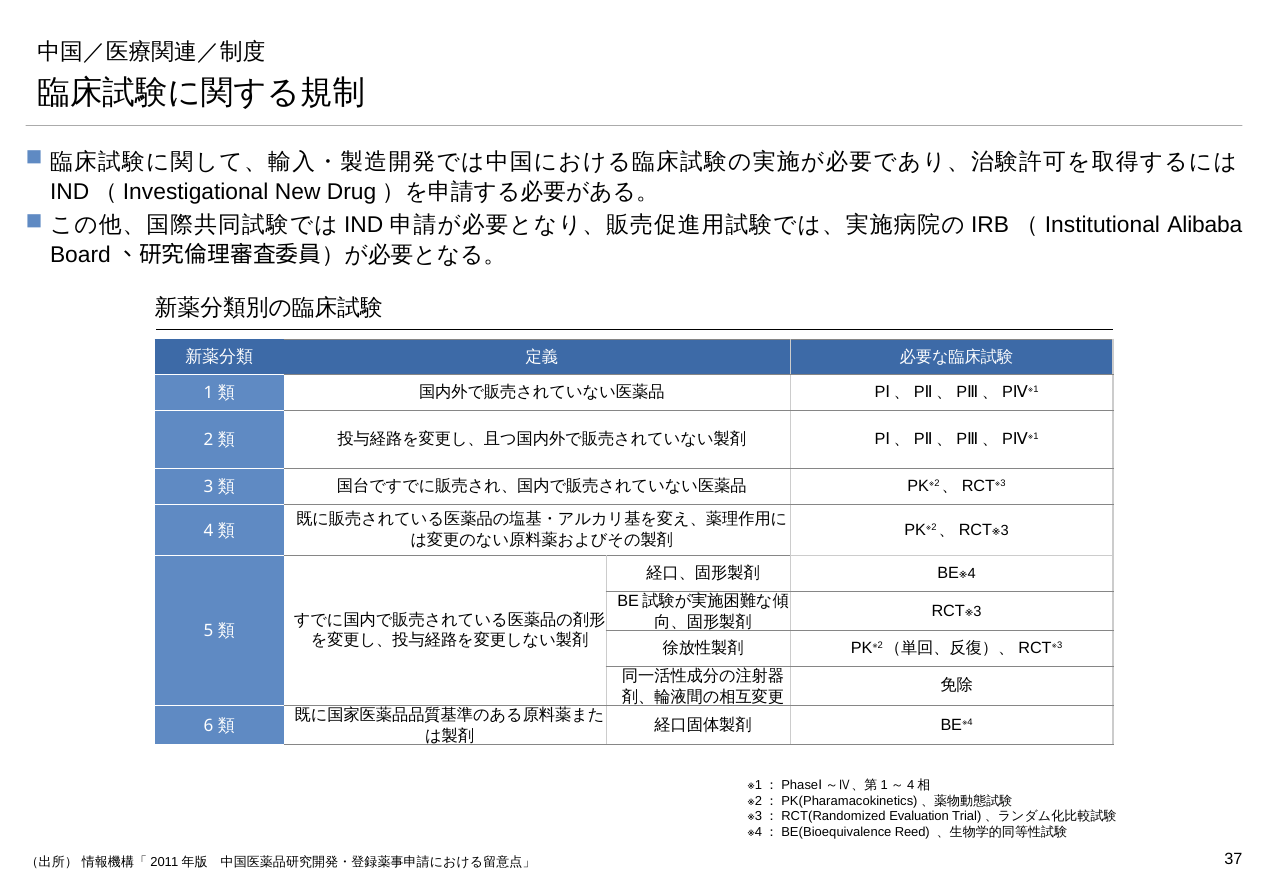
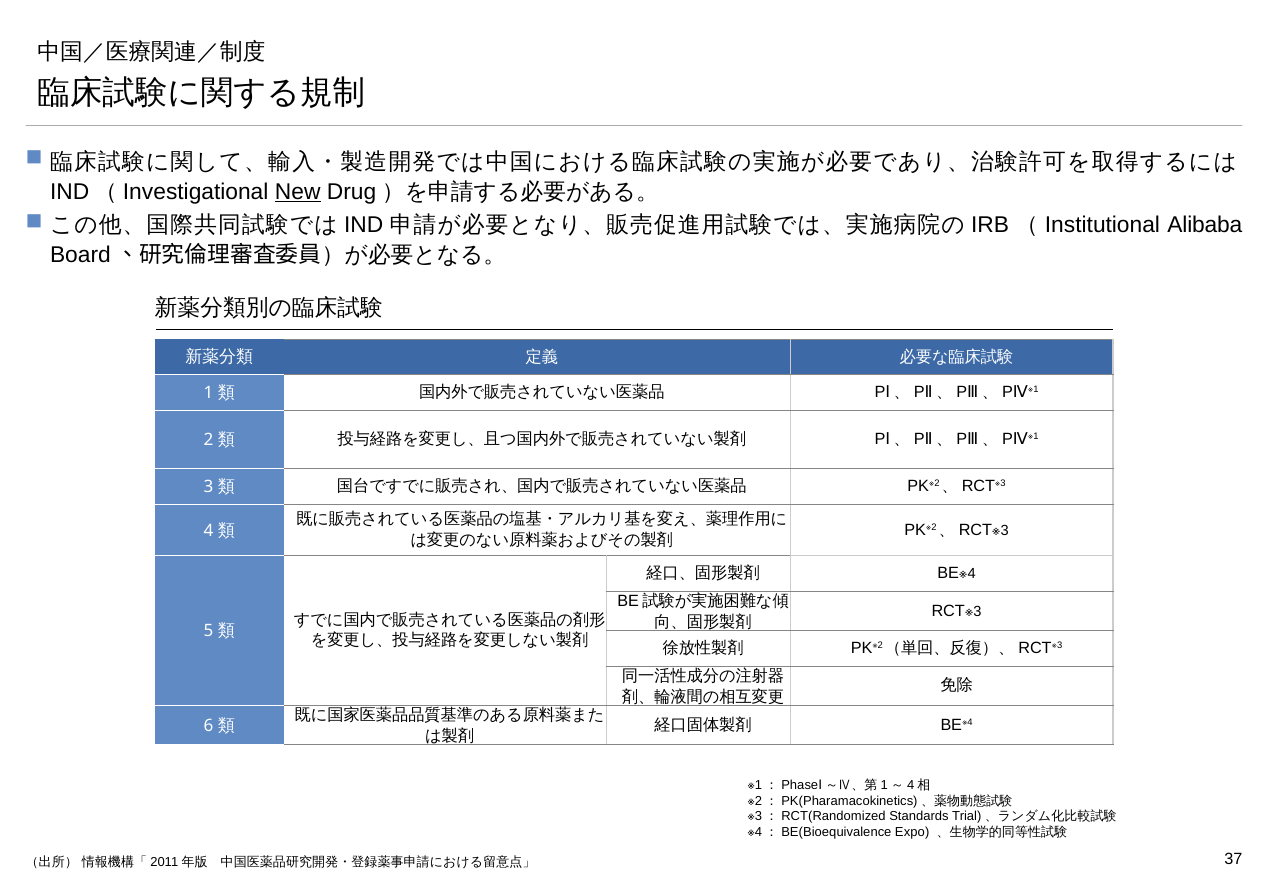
New underline: none -> present (298, 192)
Evaluation: Evaluation -> Standards (919, 816)
Reed: Reed -> Expo (912, 832)
